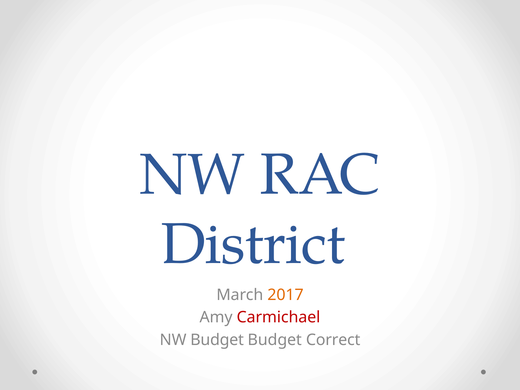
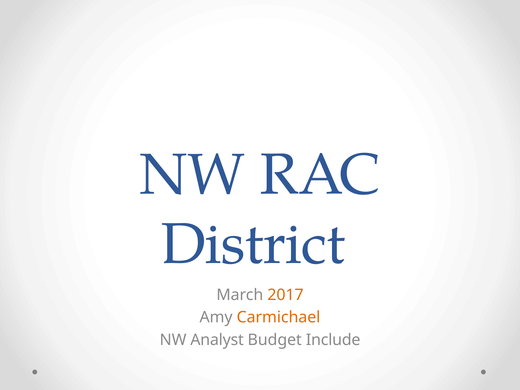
Carmichael colour: red -> orange (278, 317)
NW Budget: Budget -> Analyst (217, 340)
Correct: Correct -> Include (333, 340)
